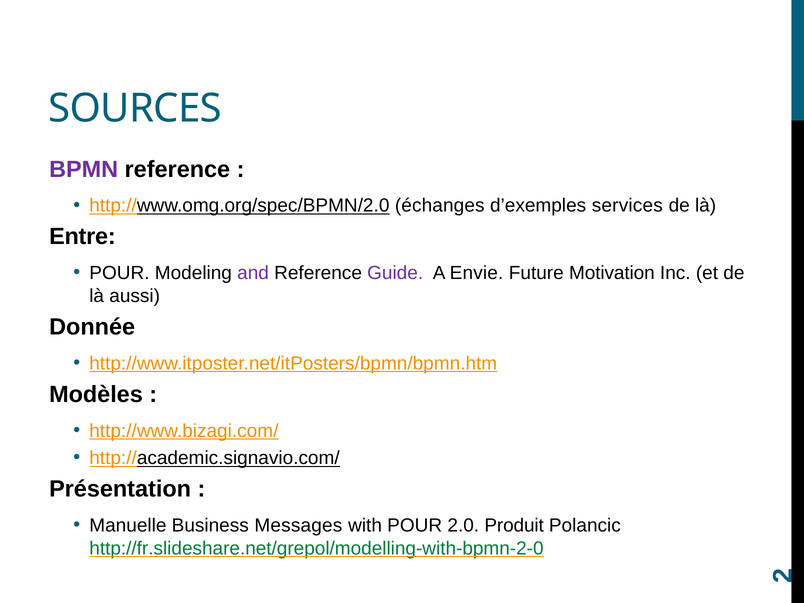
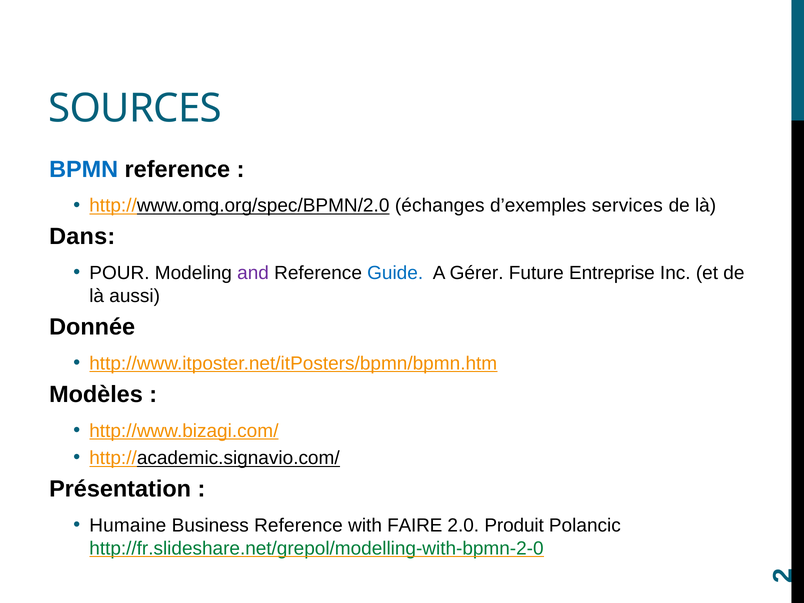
BPMN colour: purple -> blue (84, 169)
Entre: Entre -> Dans (82, 237)
Guide colour: purple -> blue (395, 273)
Envie: Envie -> Gérer (477, 273)
Motivation: Motivation -> Entreprise (612, 273)
Manuelle: Manuelle -> Humaine (128, 525)
Business Messages: Messages -> Reference (298, 525)
with POUR: POUR -> FAIRE (415, 525)
